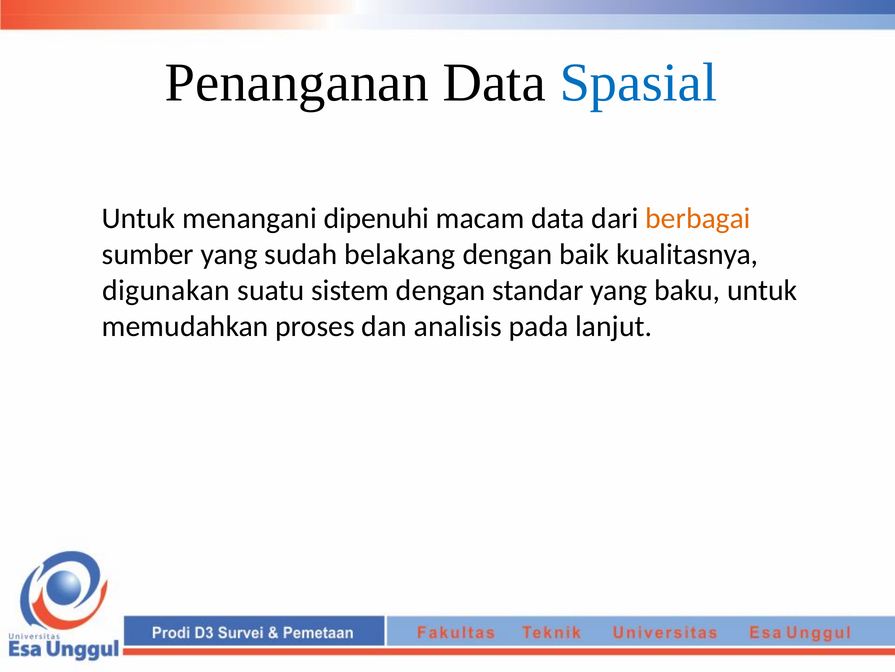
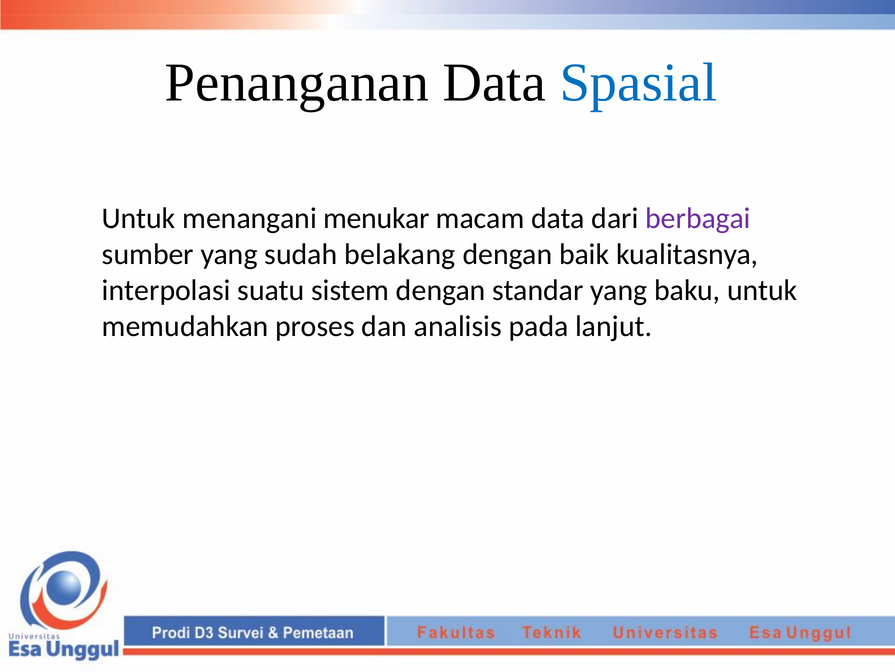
dipenuhi: dipenuhi -> menukar (376, 218)
berbagai colour: orange -> purple (698, 218)
digunakan: digunakan -> interpolasi (166, 290)
